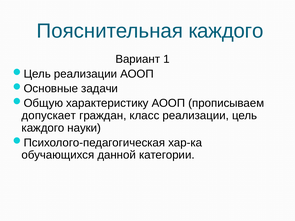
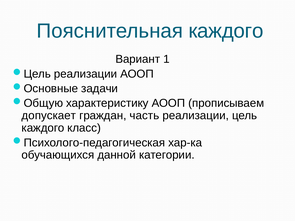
класс: класс -> часть (144, 116)
науки: науки -> класс (84, 128)
